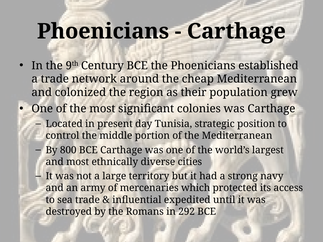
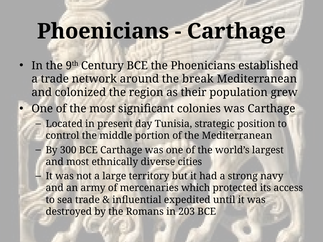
cheap: cheap -> break (198, 79)
800: 800 -> 300 (68, 150)
292: 292 -> 203 (187, 212)
